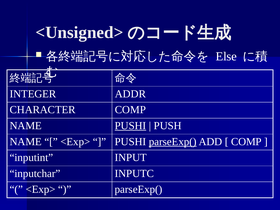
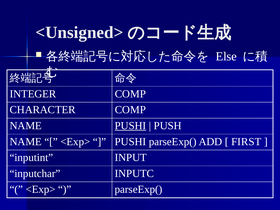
INTEGER ADDR: ADDR -> COMP (130, 94)
parseExp( underline: present -> none (173, 142)
COMP: COMP -> FIRST (246, 142)
